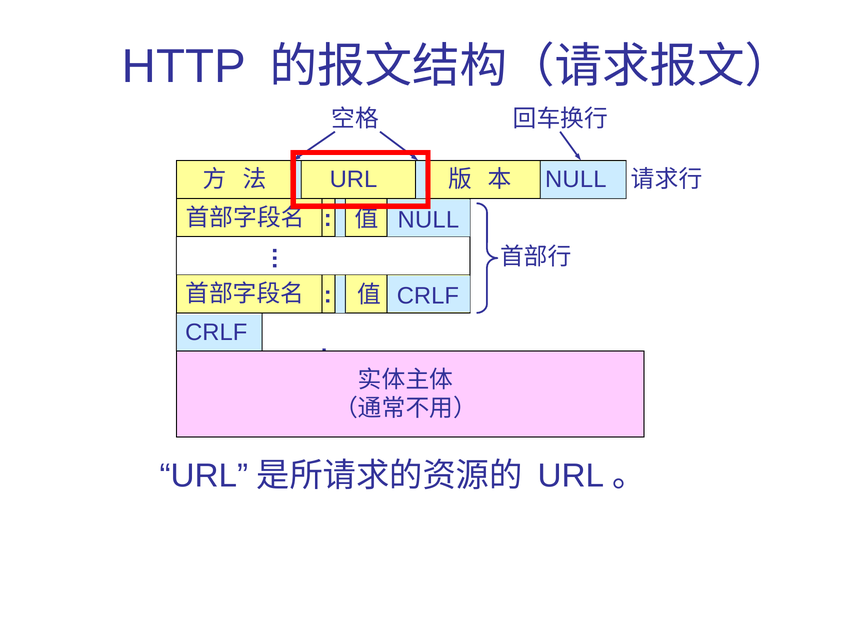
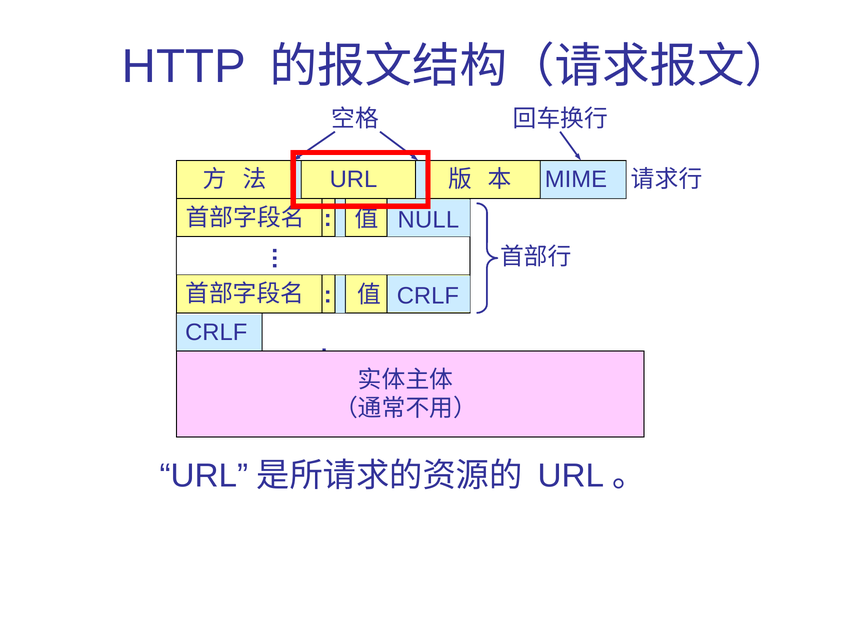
NULL: NULL -> MIME (576, 179)
